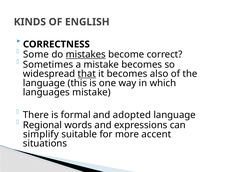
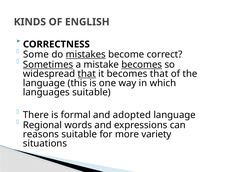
Sometimes underline: none -> present (48, 65)
becomes underline: none -> present (142, 65)
becomes also: also -> that (159, 74)
languages mistake: mistake -> suitable (91, 92)
simplify: simplify -> reasons (41, 135)
accent: accent -> variety (156, 135)
